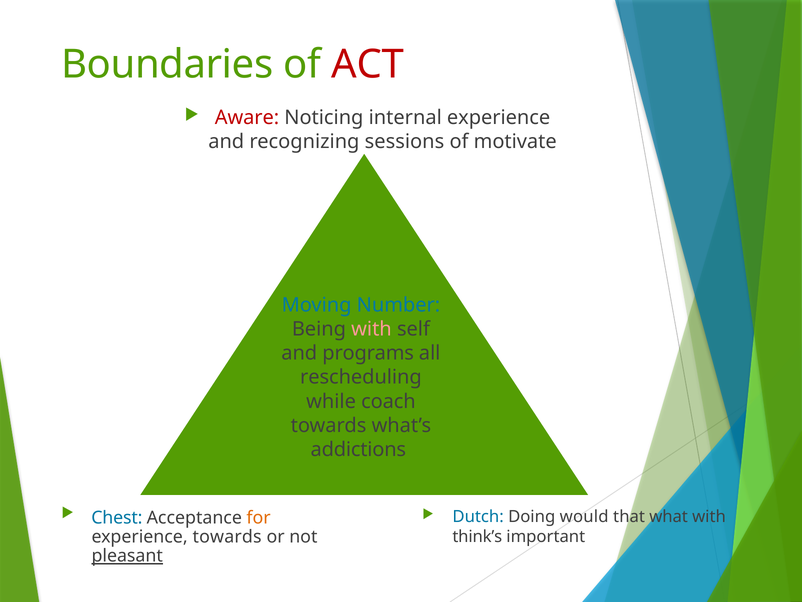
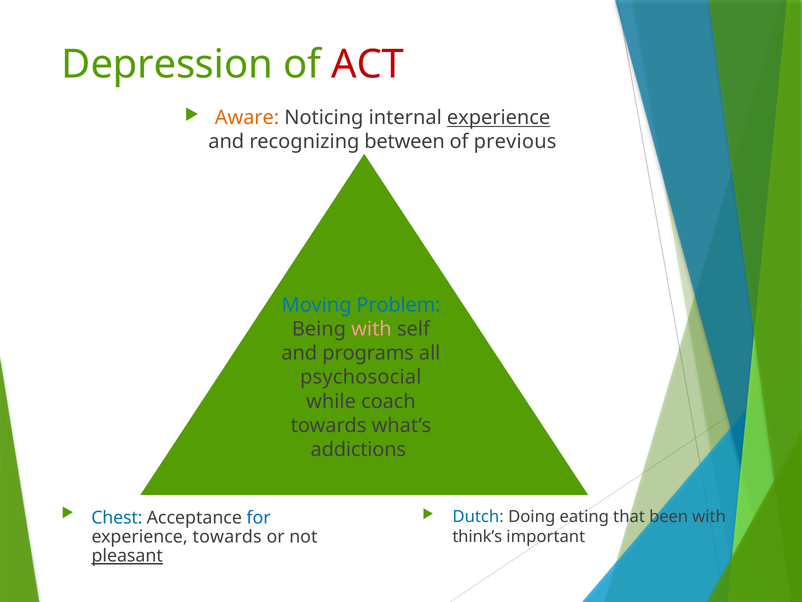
Boundaries: Boundaries -> Depression (167, 64)
Aware colour: red -> orange (247, 118)
experience underline: none -> present (499, 118)
sessions: sessions -> between (405, 142)
motivate: motivate -> previous (515, 142)
Number: Number -> Problem (399, 305)
rescheduling: rescheduling -> psychosocial (361, 377)
for colour: orange -> blue (259, 517)
would: would -> eating (584, 516)
what: what -> been (669, 516)
